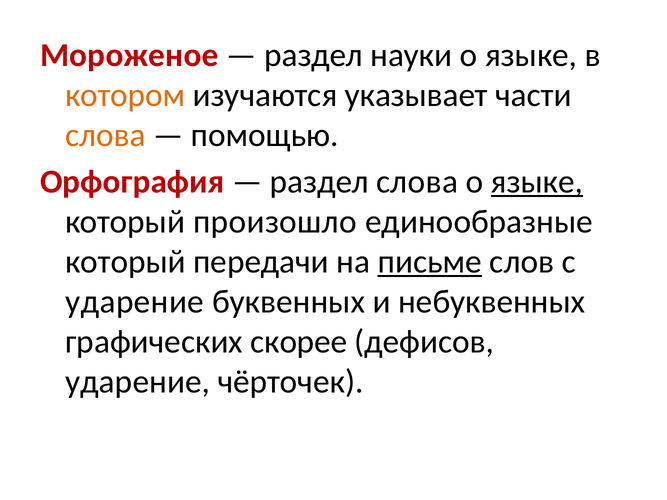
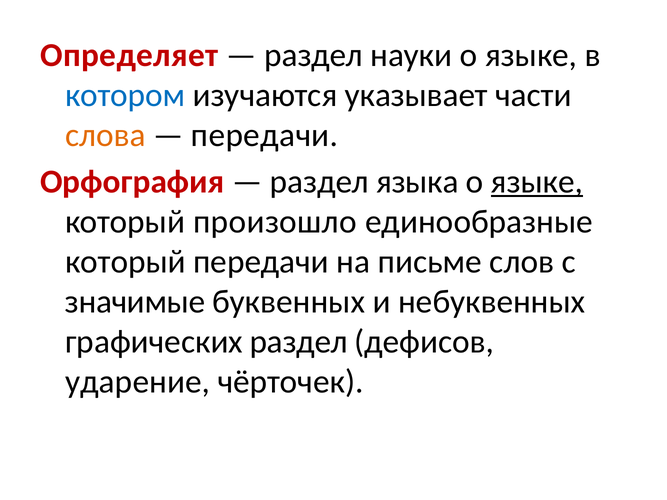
Мороженое: Мороженое -> Определяет (129, 55)
котором colour: orange -> blue (125, 95)
помощью: помощью -> передачи (265, 135)
раздел слова: слова -> языка (417, 182)
письме underline: present -> none (430, 262)
ударение: ударение -> значимые (135, 302)
графических скорее: скорее -> раздел (299, 342)
